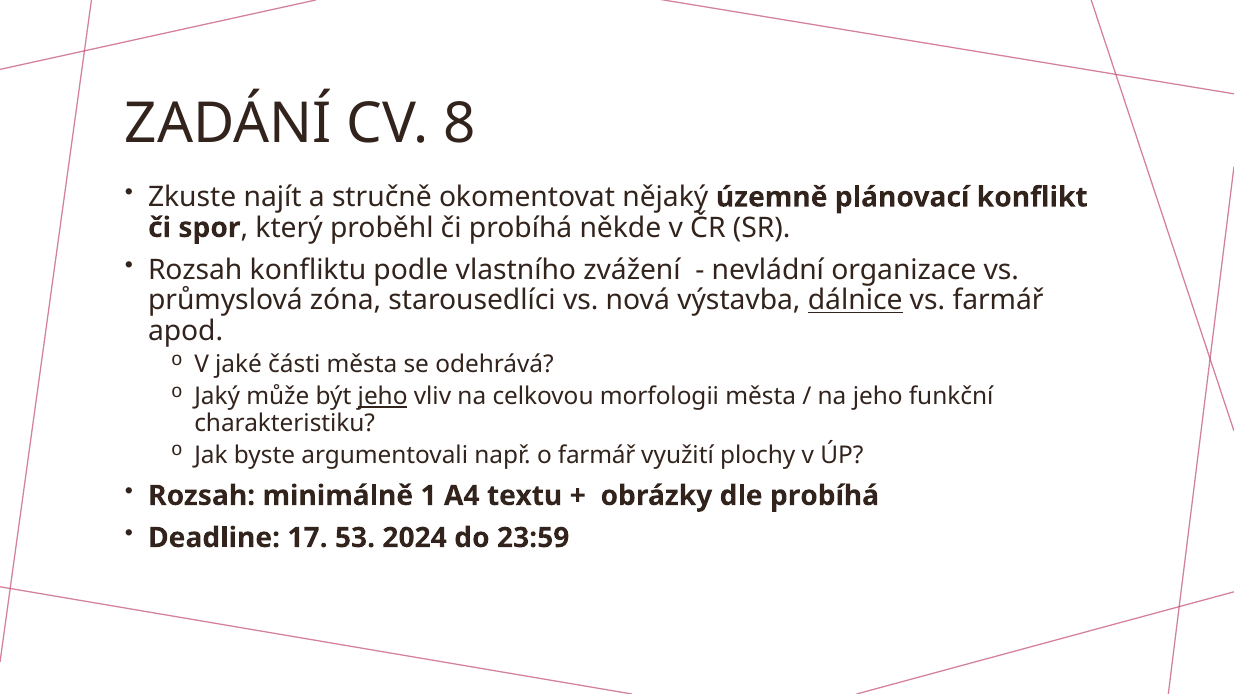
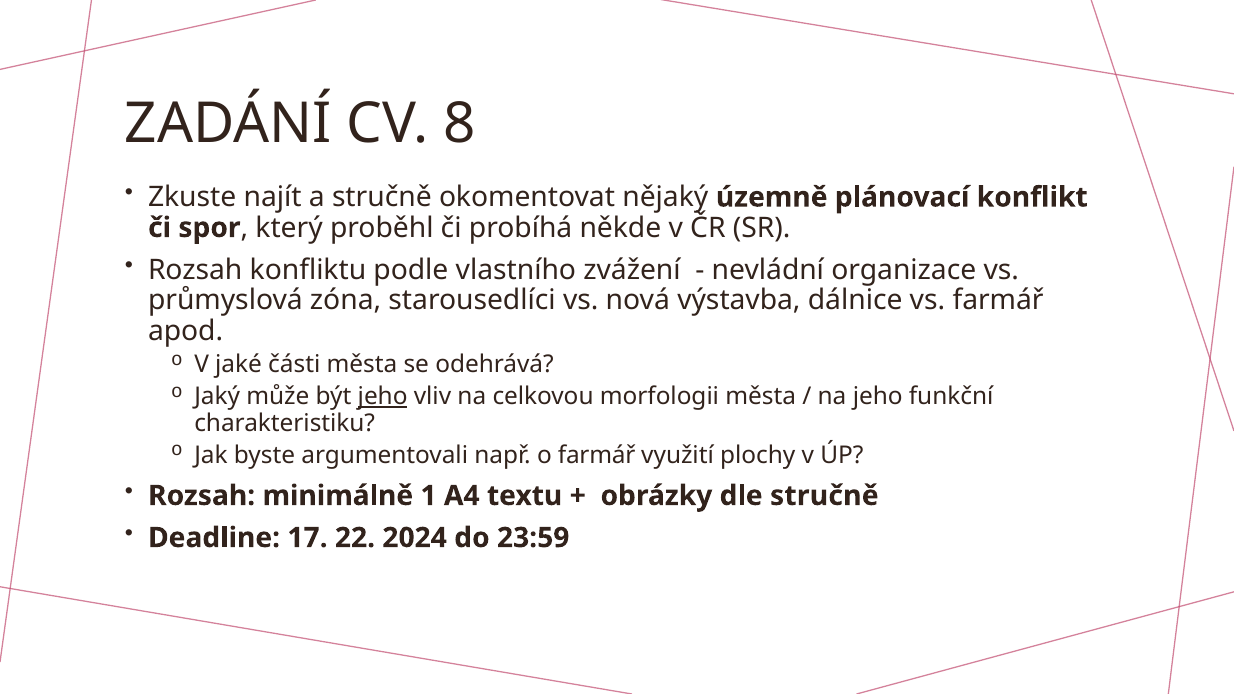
dálnice underline: present -> none (855, 300)
dle probíhá: probíhá -> stručně (824, 496)
53: 53 -> 22 (355, 538)
